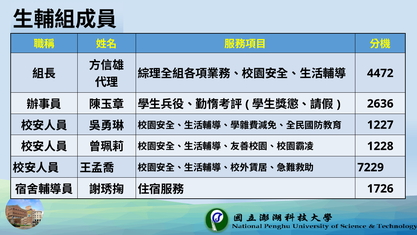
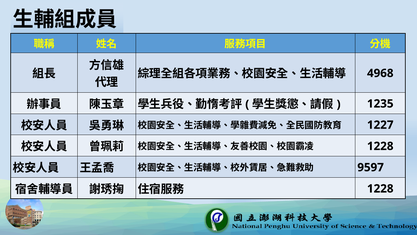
4472: 4472 -> 4968 (380, 73)
2636: 2636 -> 1235 (380, 104)
7229: 7229 -> 9597 (371, 167)
1726: 1726 -> 1228 (380, 188)
